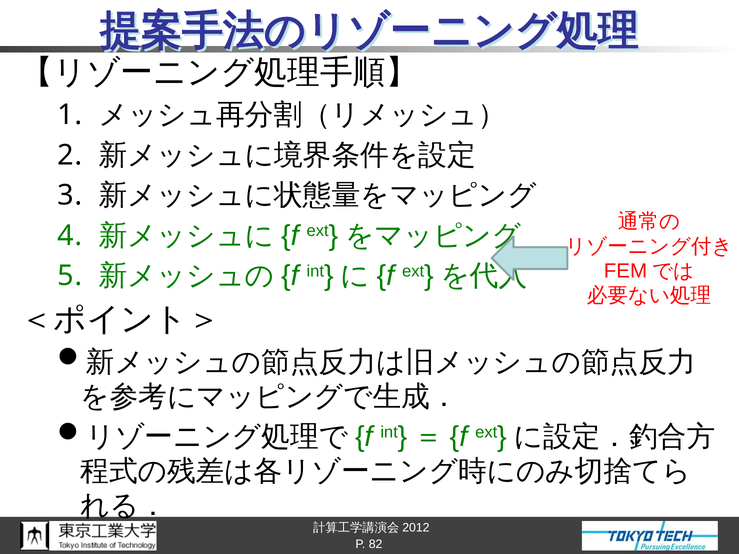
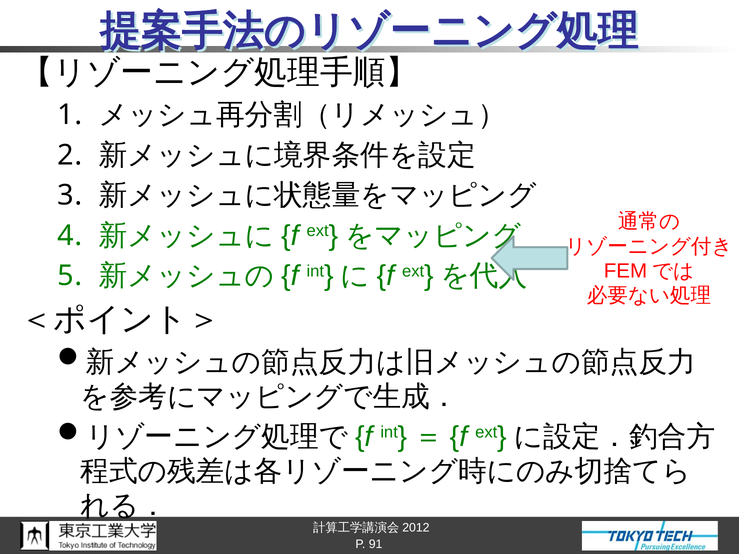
82: 82 -> 91 (376, 544)
